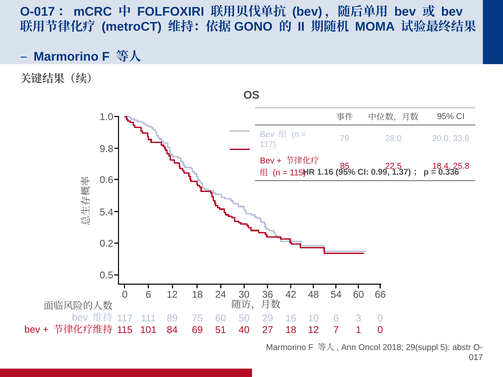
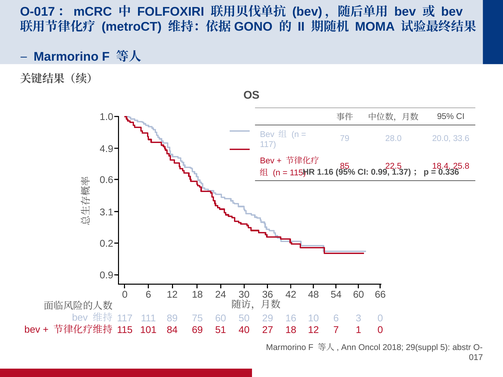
9.8: 9.8 -> 4.9 (107, 149)
5.4: 5.4 -> 3.1 (107, 212)
0.5: 0.5 -> 0.9 (107, 276)
